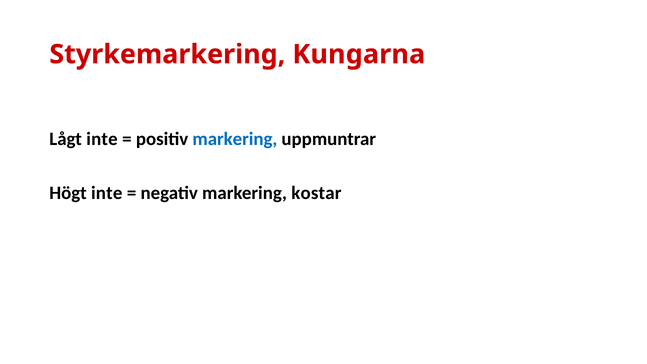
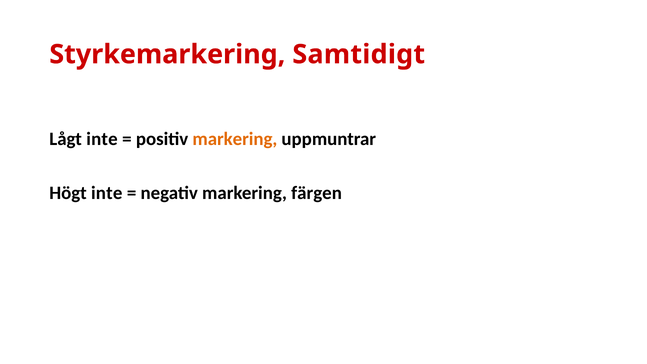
Kungarna: Kungarna -> Samtidigt (359, 54)
markering colour: blue -> orange (235, 139)
kostar: kostar -> färgen (317, 193)
